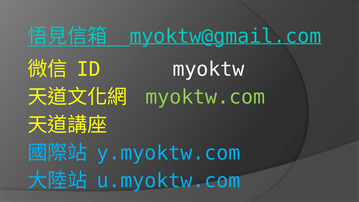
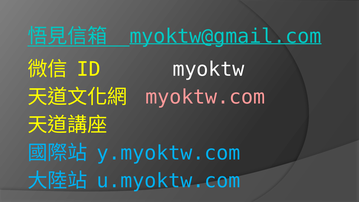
myoktw.com colour: light green -> pink (205, 97)
